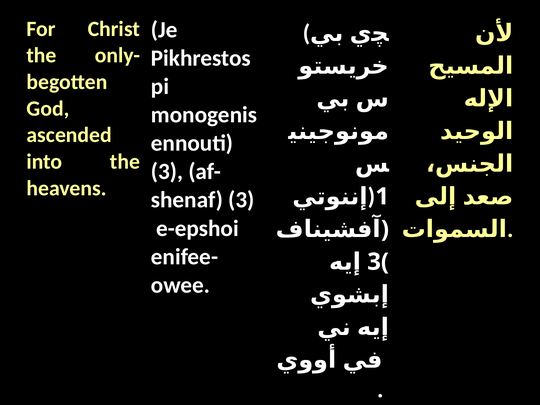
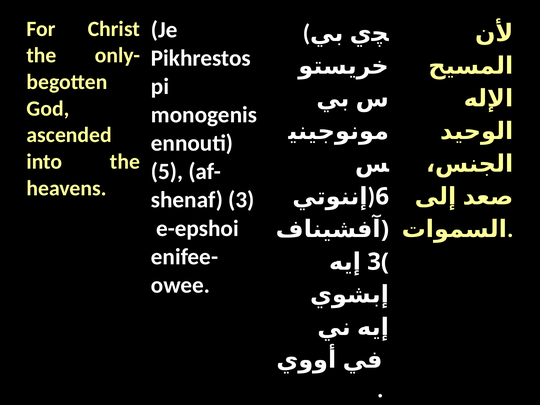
3: 3 -> 5 (167, 172)
1: 1 -> 6 (382, 196)
